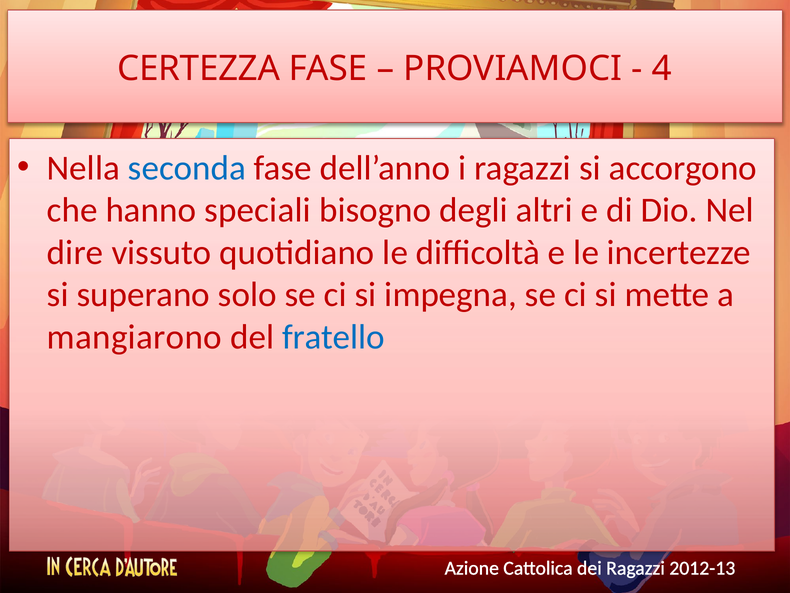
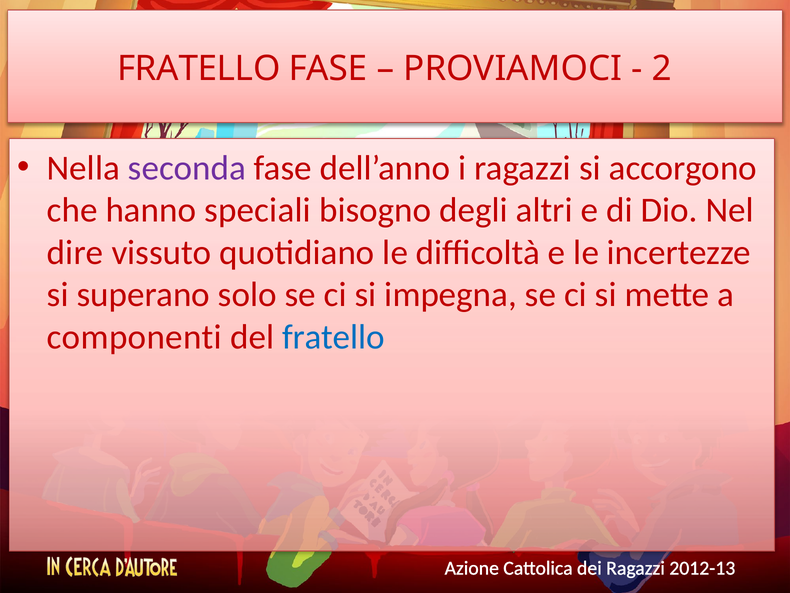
CERTEZZA: CERTEZZA -> FRATELLO (199, 69)
4: 4 -> 2 (662, 69)
seconda colour: blue -> purple (187, 168)
mangiarono: mangiarono -> componenti (134, 337)
